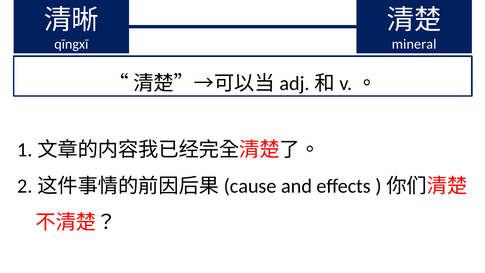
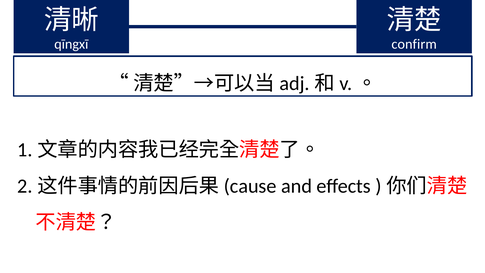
mineral: mineral -> confirm (414, 44)
